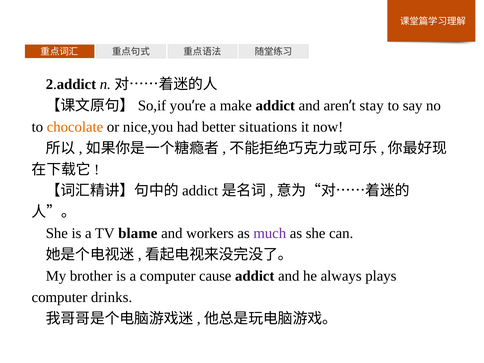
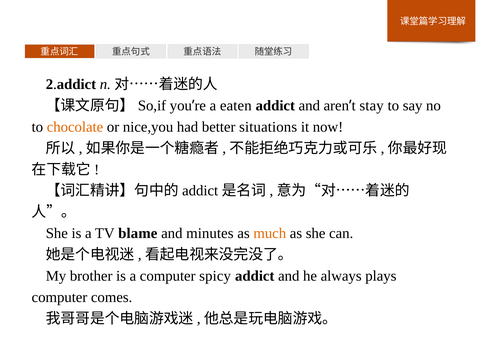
make: make -> eaten (236, 106)
workers: workers -> minutes (210, 233)
much colour: purple -> orange (270, 233)
cause: cause -> spicy (215, 276)
drinks: drinks -> comes (112, 297)
